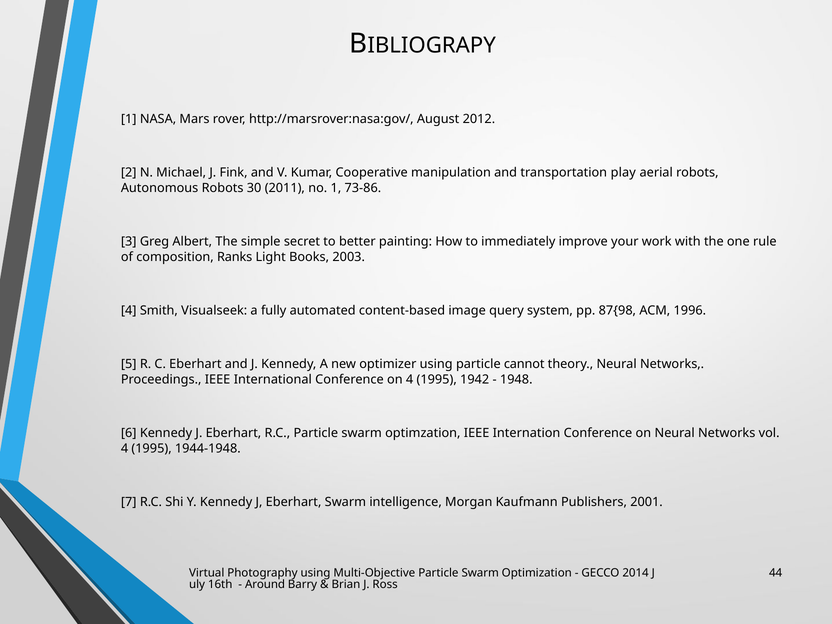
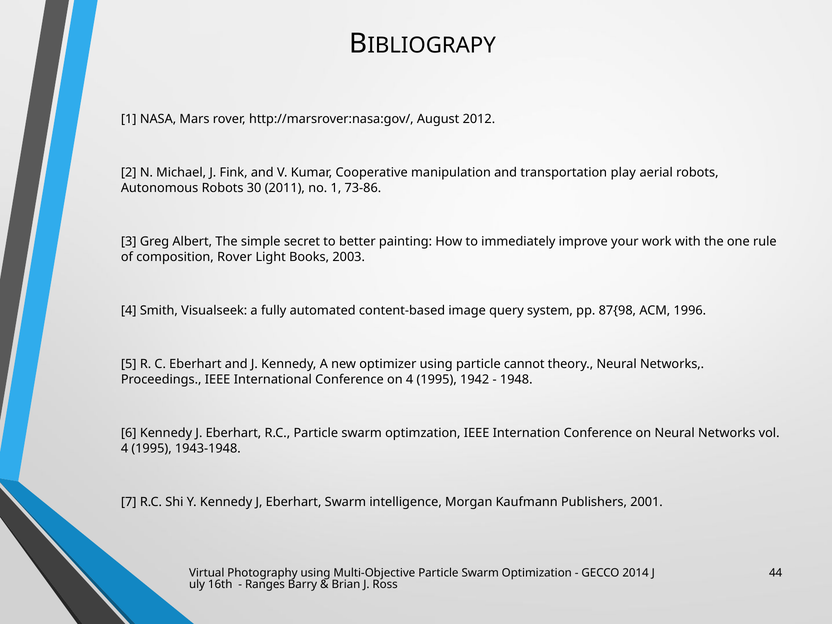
composition Ranks: Ranks -> Rover (235, 257)
1944-1948: 1944-1948 -> 1943-1948 (208, 448)
Around: Around -> Ranges (265, 585)
